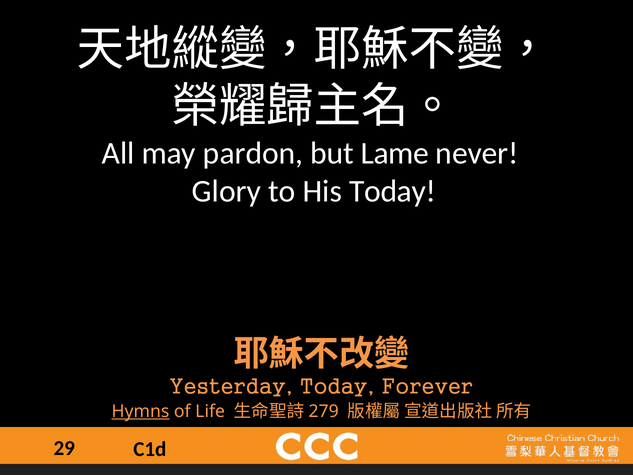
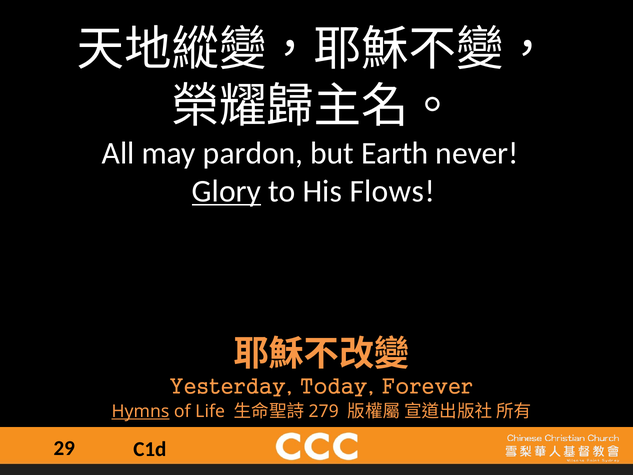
Lame: Lame -> Earth (395, 153)
Glory underline: none -> present (227, 191)
His Today: Today -> Flows (392, 191)
